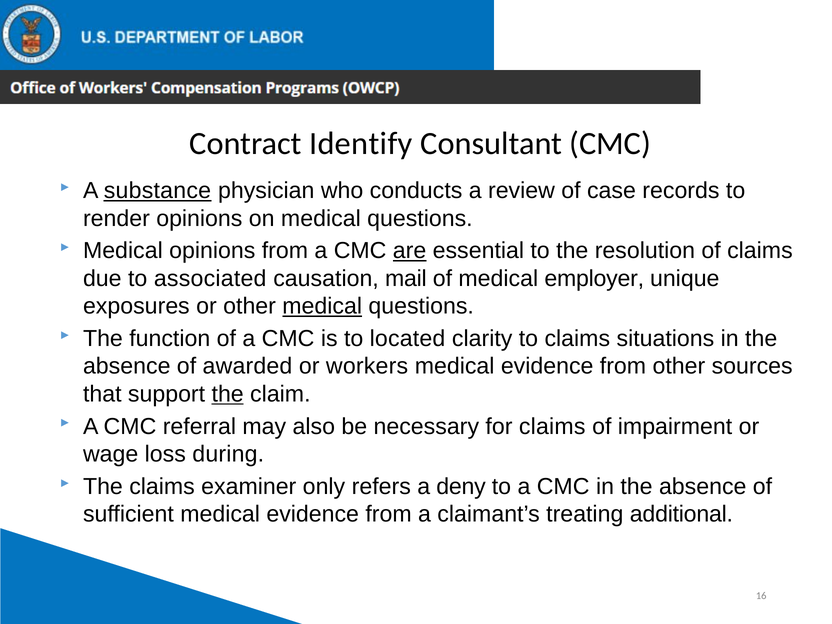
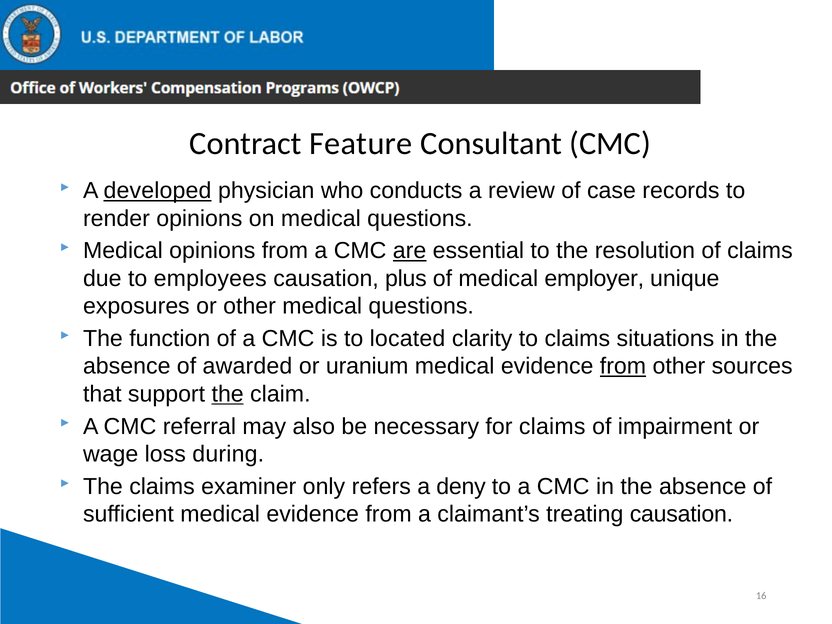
Identify: Identify -> Feature (361, 144)
substance: substance -> developed (157, 191)
associated: associated -> employees (210, 278)
mail: mail -> plus (406, 278)
medical underline: present -> none (322, 306)
workers: workers -> uranium (367, 366)
from underline: none -> present (623, 366)
treating additional: additional -> causation (681, 514)
